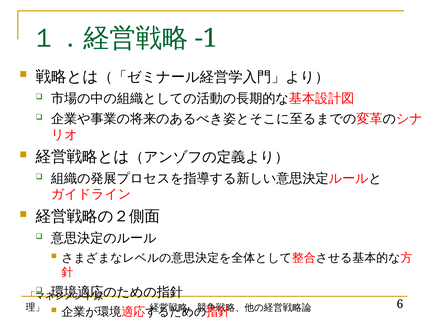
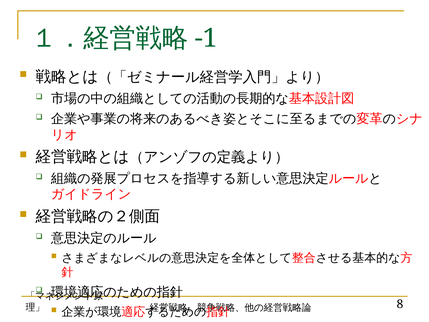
6: 6 -> 8 (400, 304)
